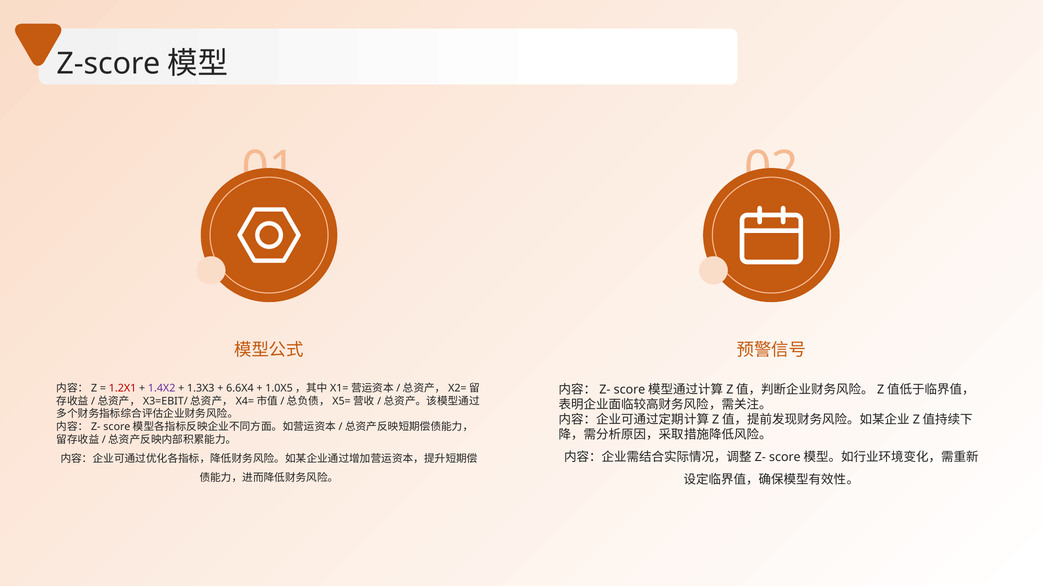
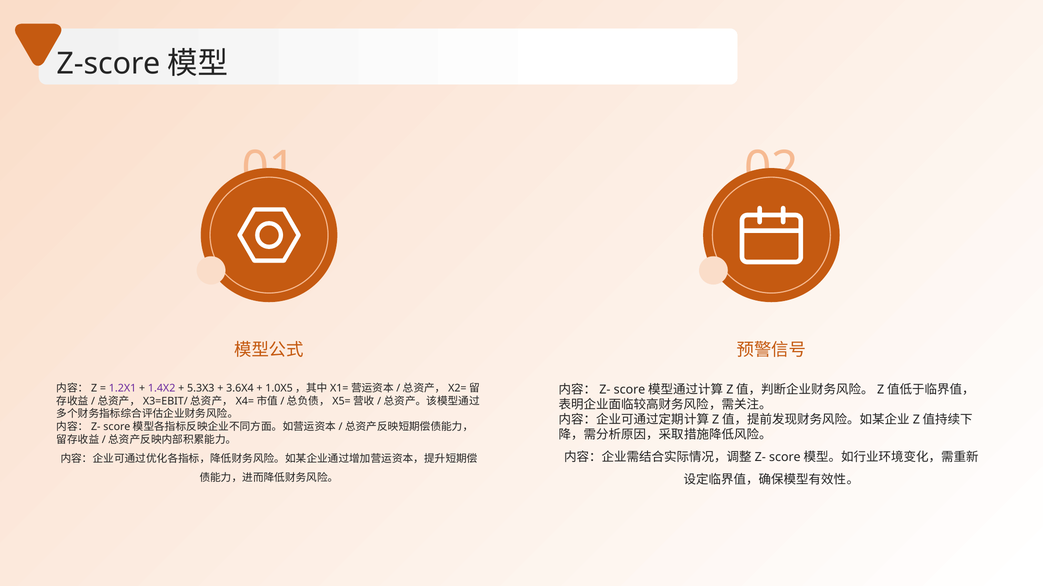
1.2X1 colour: red -> purple (123, 389)
1.3X3: 1.3X3 -> 5.3X3 (201, 389)
6.6X4: 6.6X4 -> 3.6X4 (240, 389)
